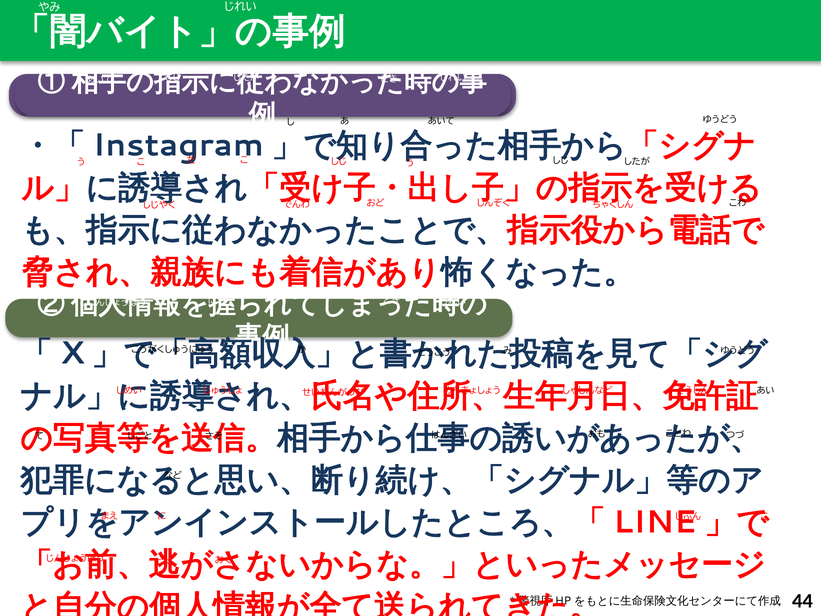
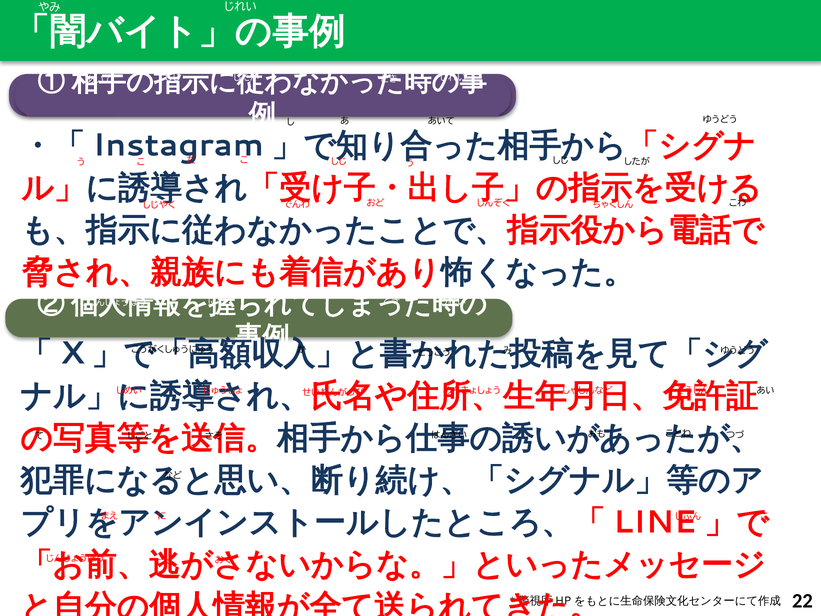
44: 44 -> 22 (802, 601)
